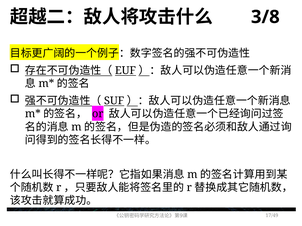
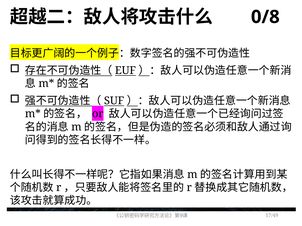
3/8: 3/8 -> 0/8 (265, 17)
